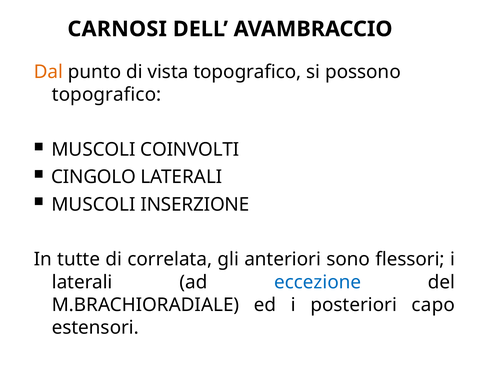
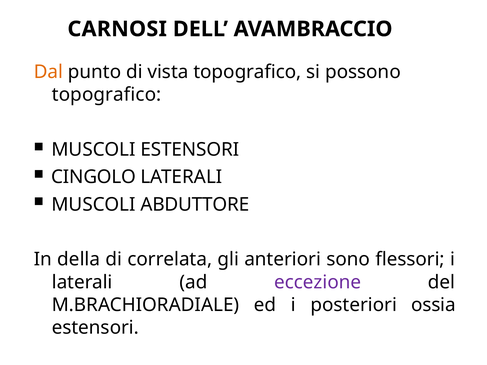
MUSCOLI COINVOLTI: COINVOLTI -> ESTENSORI (190, 150)
INSERZIONE: INSERZIONE -> ABDUTTORE (195, 205)
tutte: tutte -> della (79, 260)
eccezione colour: blue -> purple (318, 282)
capo: capo -> ossia (433, 305)
